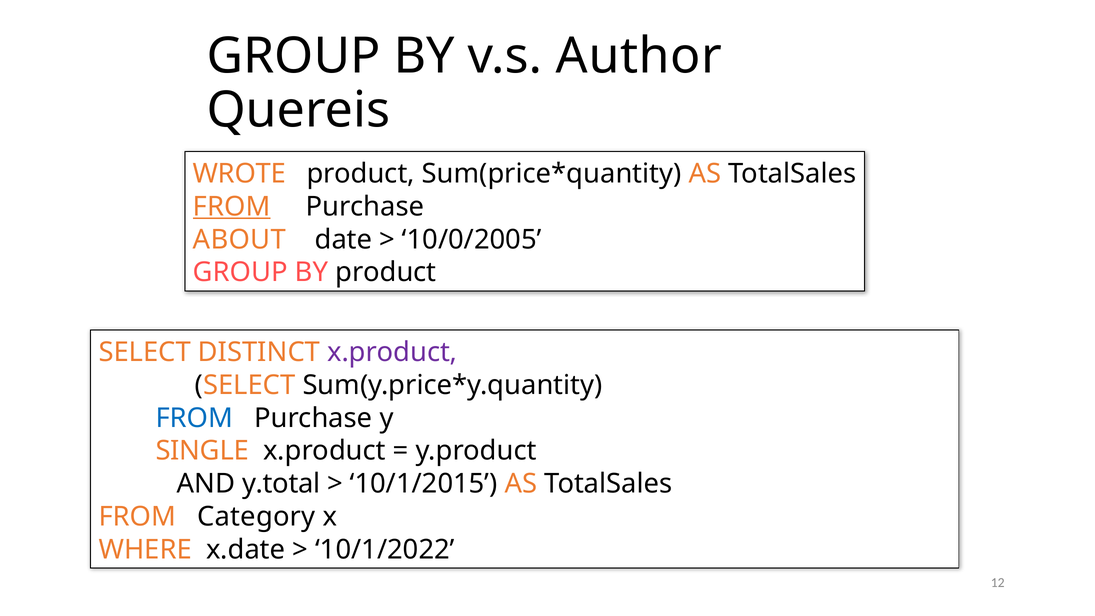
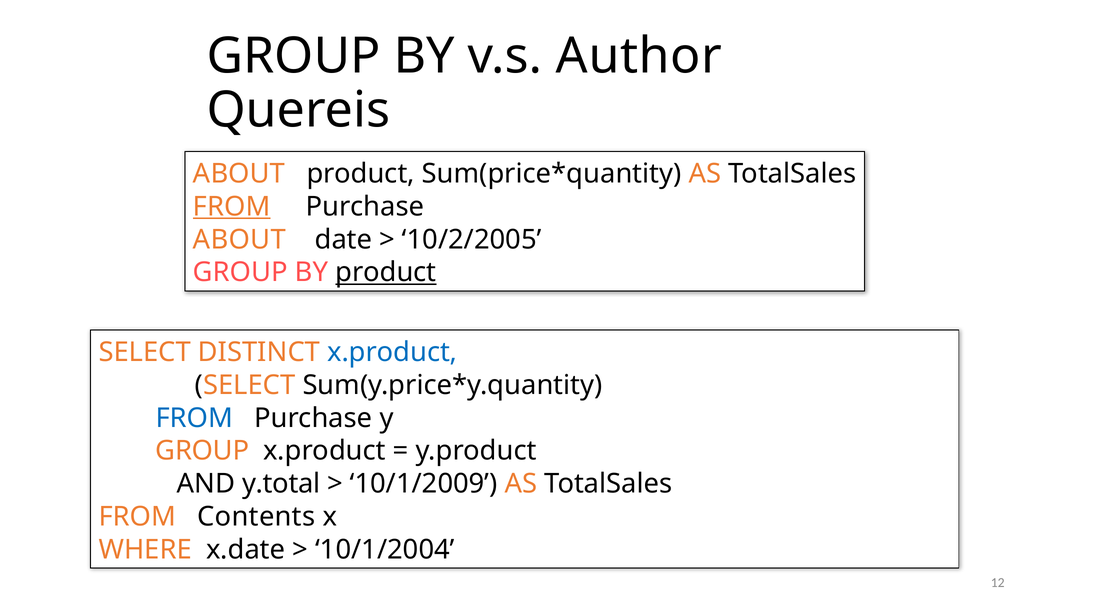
WROTE: WROTE -> ABOUT (239, 174)
10/0/2005: 10/0/2005 -> 10/2/2005 (472, 239)
product underline: none -> present (386, 272)
x.product colour: purple -> blue (392, 352)
SINGLE: SINGLE -> GROUP (202, 451)
10/1/2015: 10/1/2015 -> 10/1/2009 (424, 484)
Category: Category -> Contents (256, 517)
10/1/2022: 10/1/2022 -> 10/1/2004 (385, 549)
